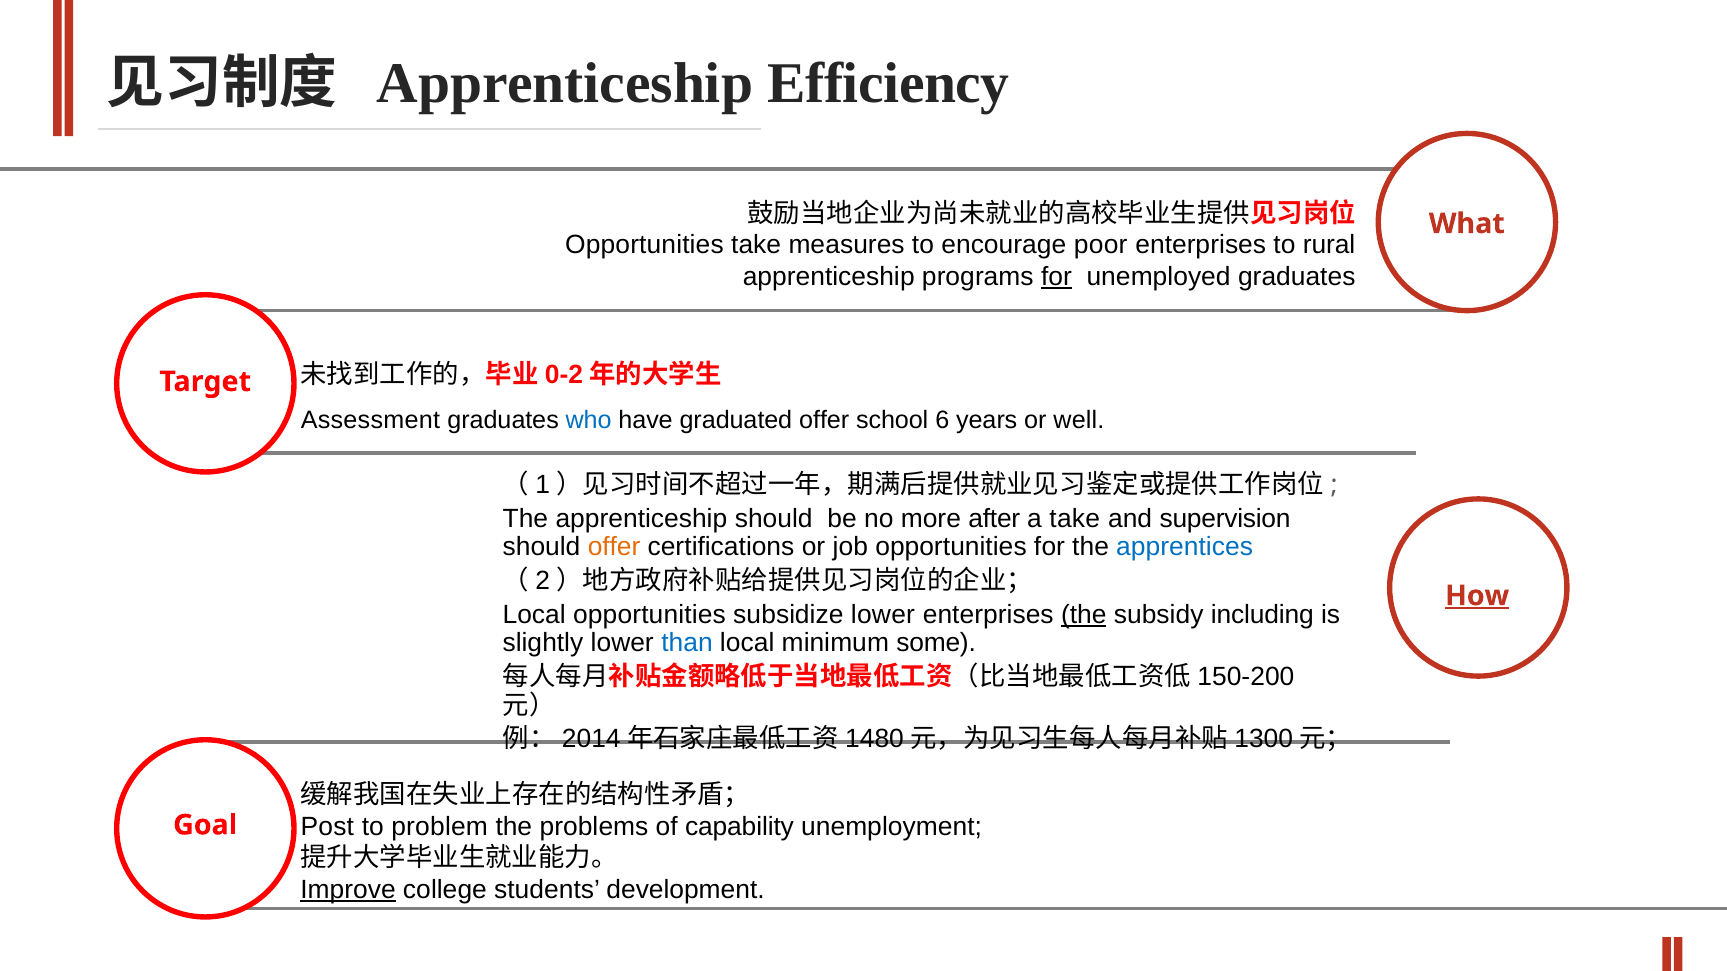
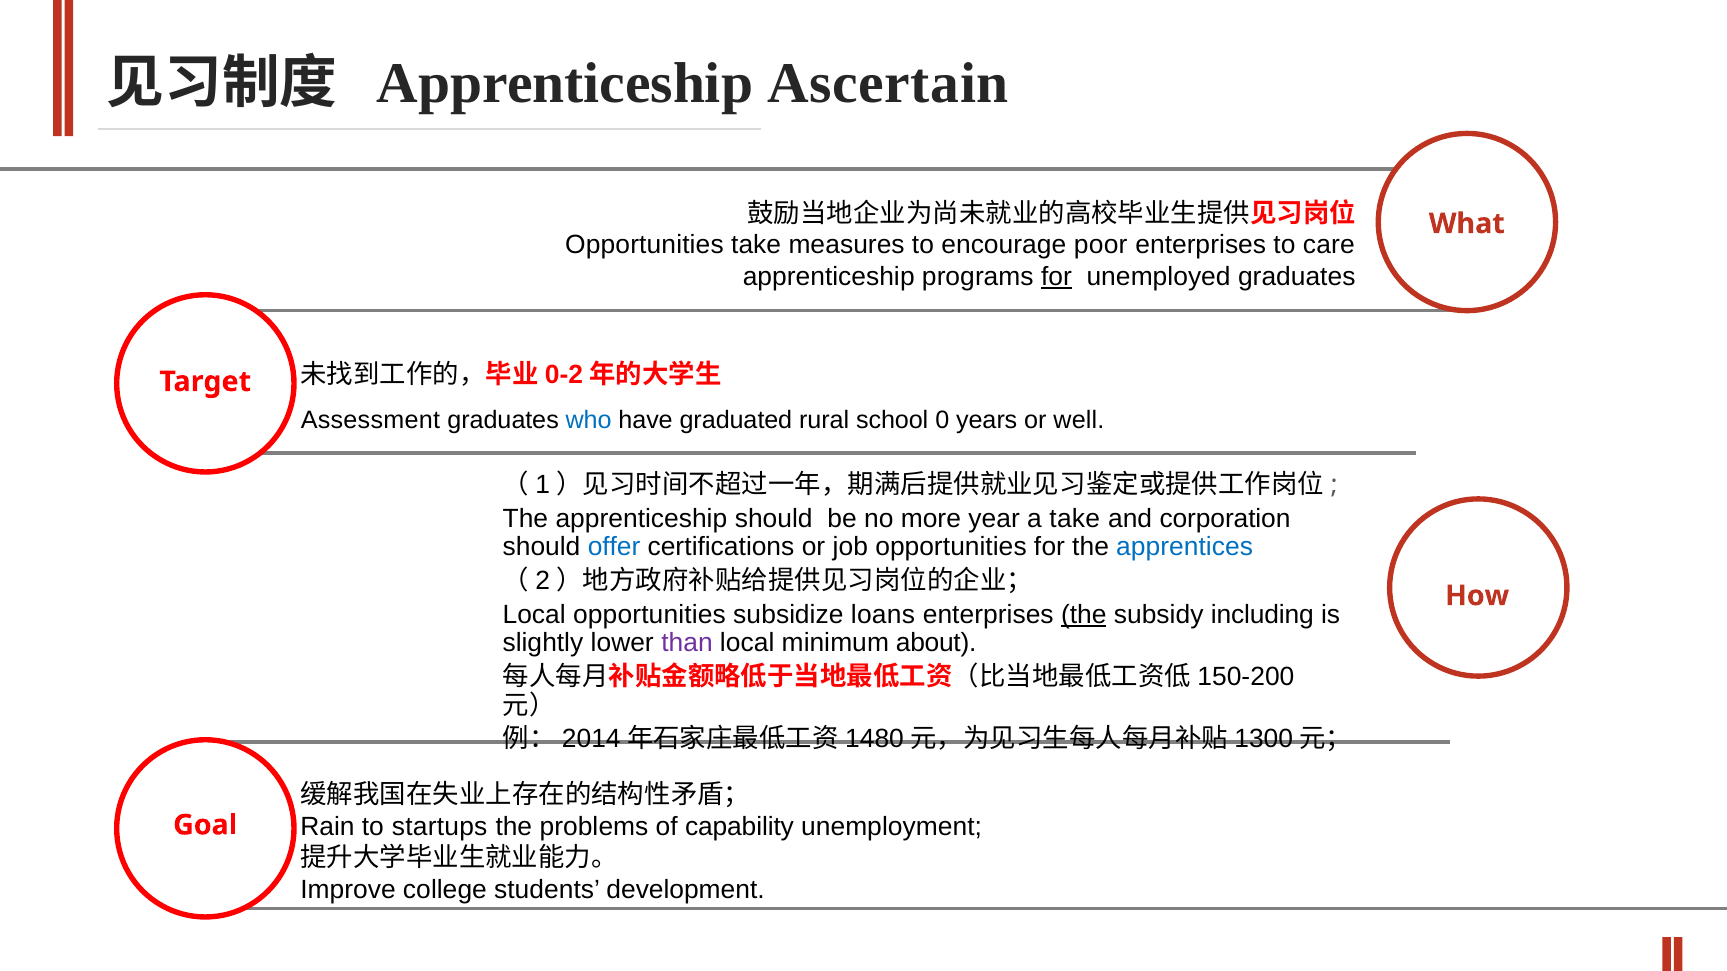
Efficiency: Efficiency -> Ascertain (888, 83)
rural: rural -> care (1329, 245)
graduated offer: offer -> rural (824, 420)
6: 6 -> 0 (942, 420)
after: after -> year (994, 519)
supervision: supervision -> corporation (1225, 519)
offer colour: orange -> blue (614, 547)
How underline: present -> none (1477, 596)
subsidize lower: lower -> loans (883, 615)
than colour: blue -> purple (687, 643)
some: some -> about (936, 643)
Post: Post -> Rain (327, 827)
problem: problem -> startups (440, 827)
Improve underline: present -> none (348, 890)
